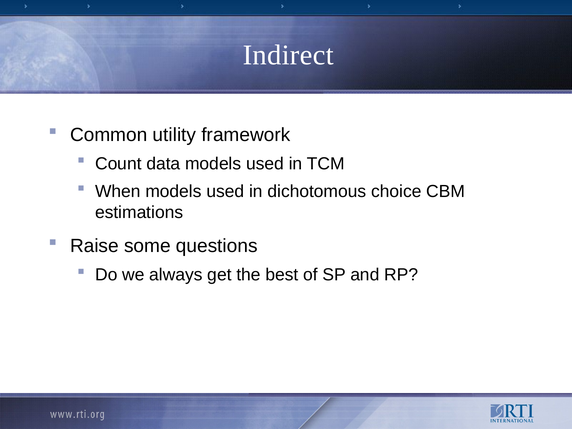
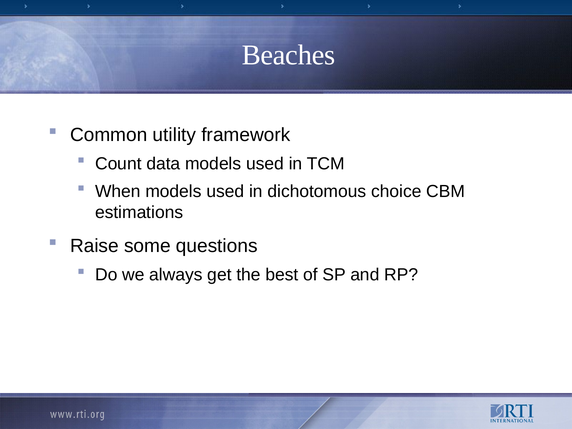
Indirect: Indirect -> Beaches (289, 55)
